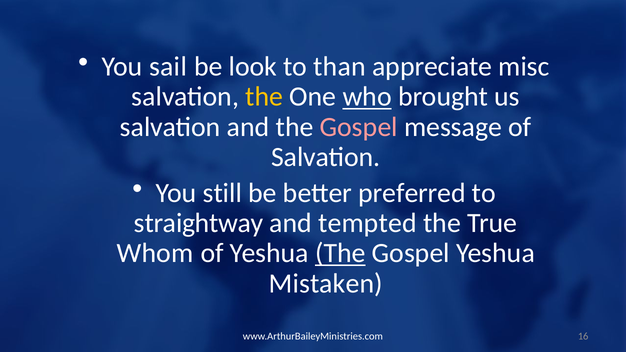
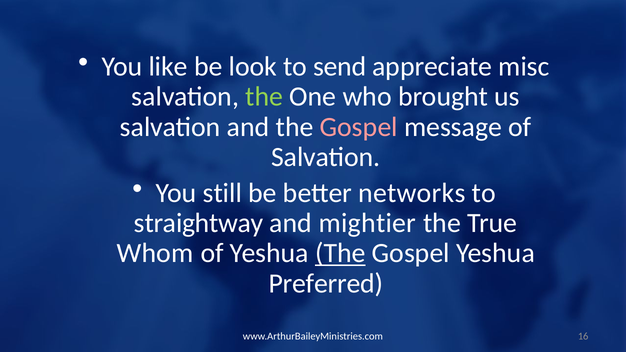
sail: sail -> like (168, 67)
than: than -> send (340, 67)
the colour: yellow -> light green (264, 97)
who underline: present -> none (367, 97)
preferred: preferred -> networks (412, 193)
tempted: tempted -> mightier (367, 223)
Mistaken: Mistaken -> Preferred (326, 283)
